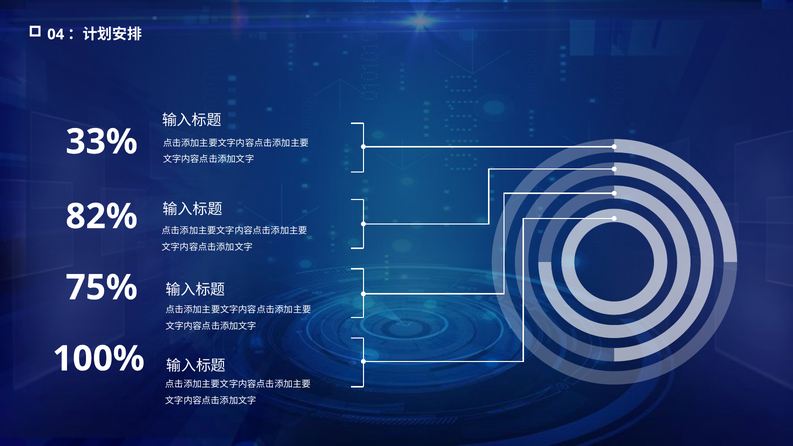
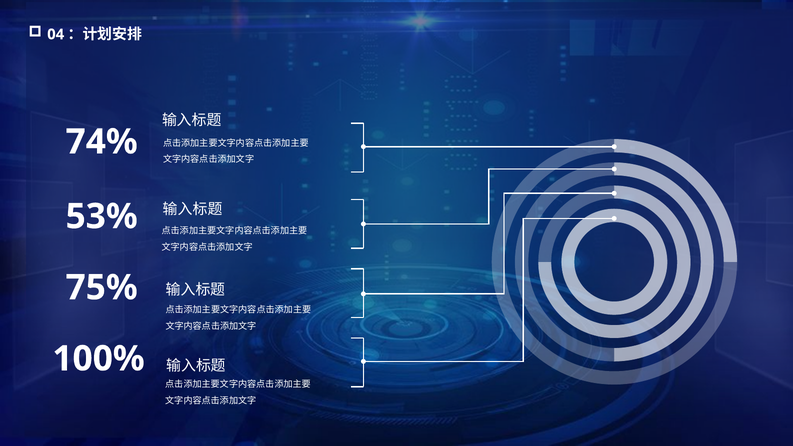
33%: 33% -> 74% (102, 142)
82%: 82% -> 53% (102, 217)
